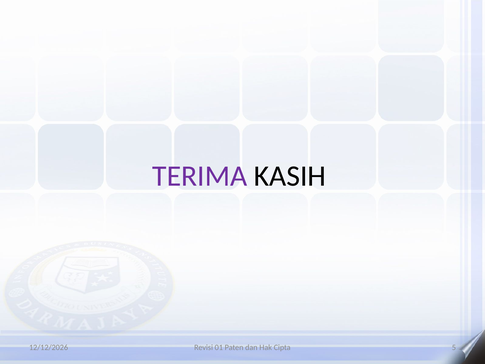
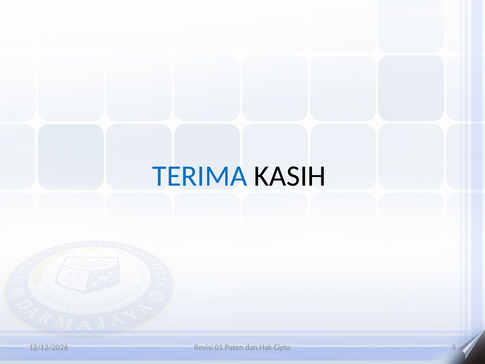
TERIMA colour: purple -> blue (200, 176)
